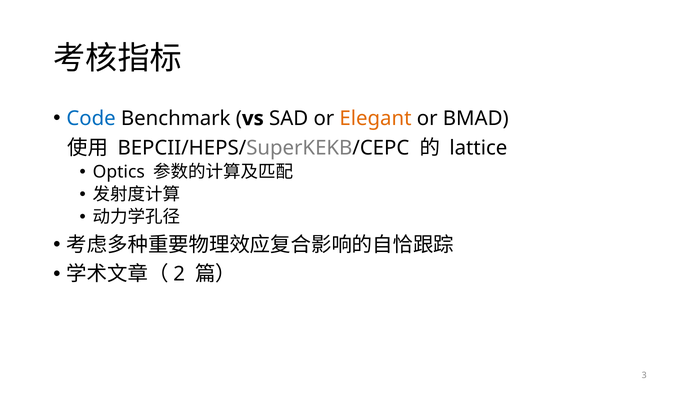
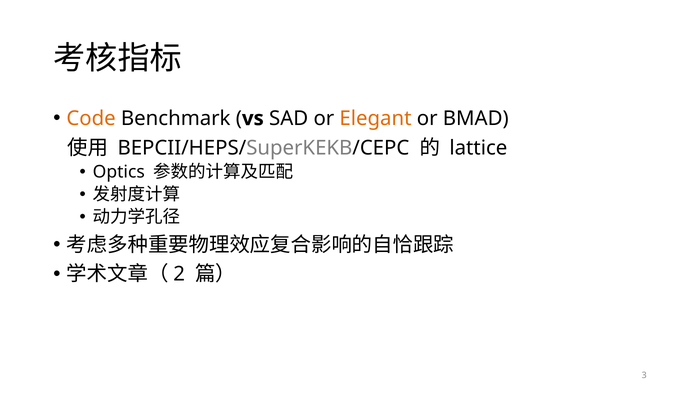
Code colour: blue -> orange (91, 118)
